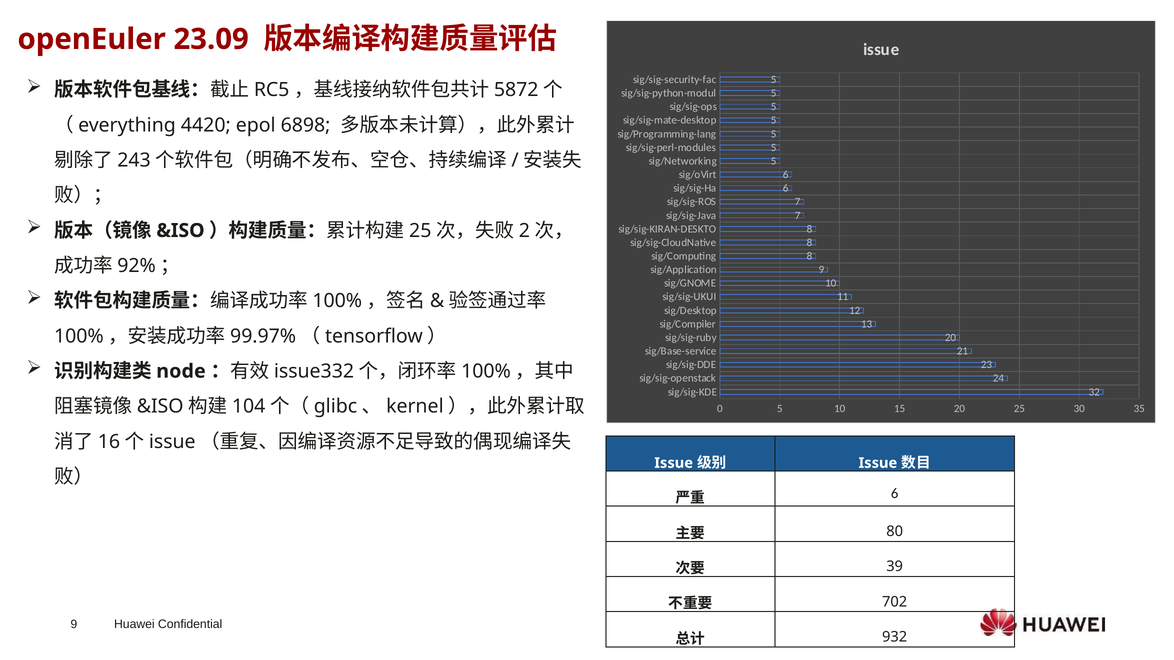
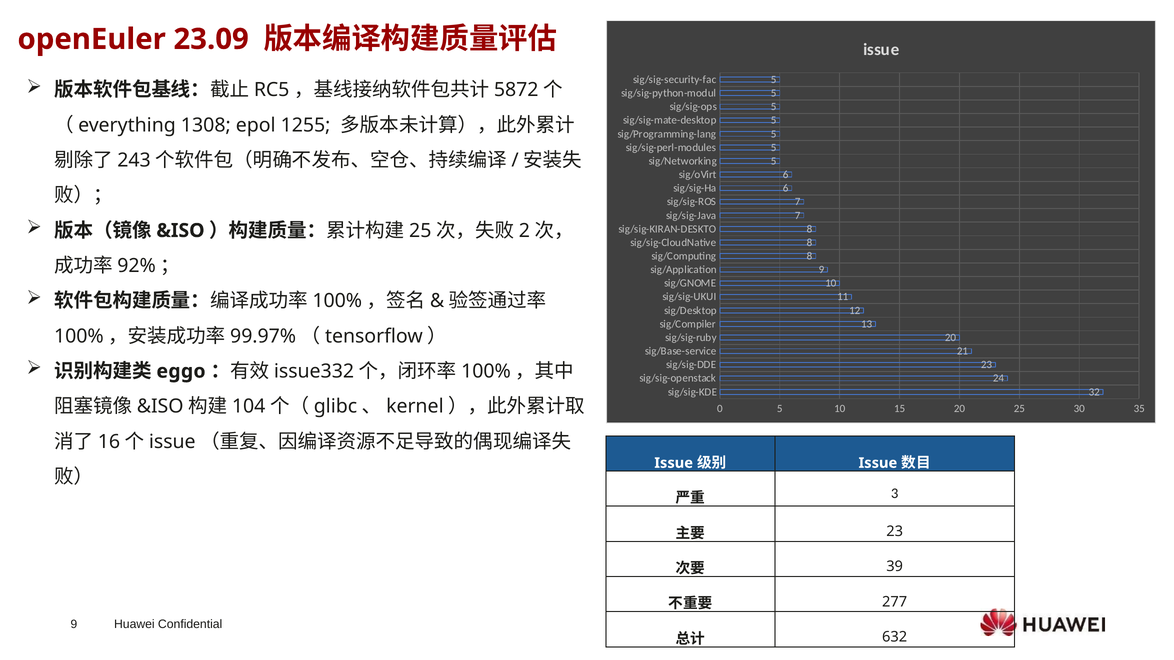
4420: 4420 -> 1308 (206, 125)
6898: 6898 -> 1255 (306, 125)
node: node -> eggo (181, 371)
6: 6 -> 3 (895, 494)
80: 80 -> 23 (895, 532)
702: 702 -> 277 (895, 602)
932: 932 -> 632 (895, 637)
